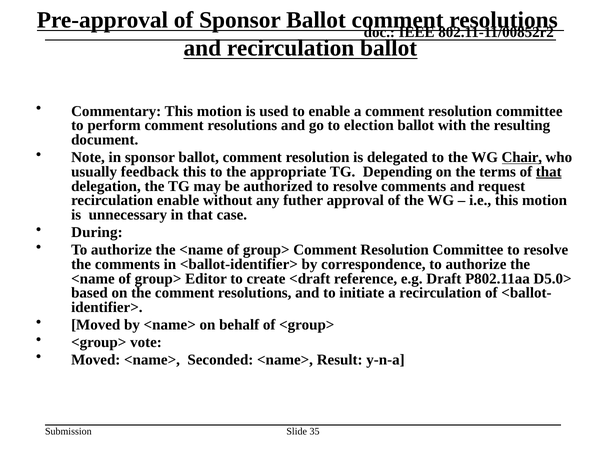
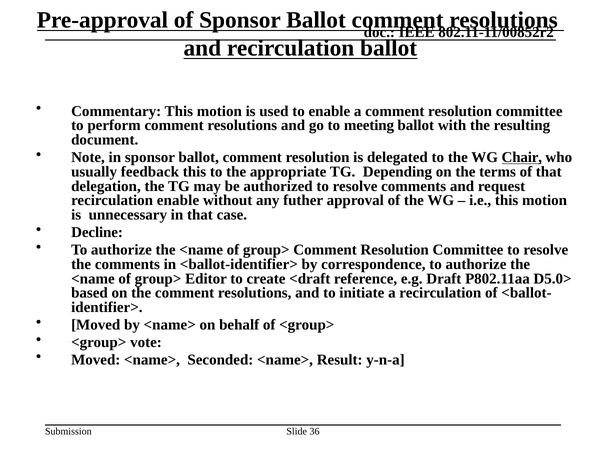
election: election -> meeting (369, 126)
that underline: present -> none (549, 172)
During: During -> Decline (97, 233)
35: 35 -> 36 (315, 432)
